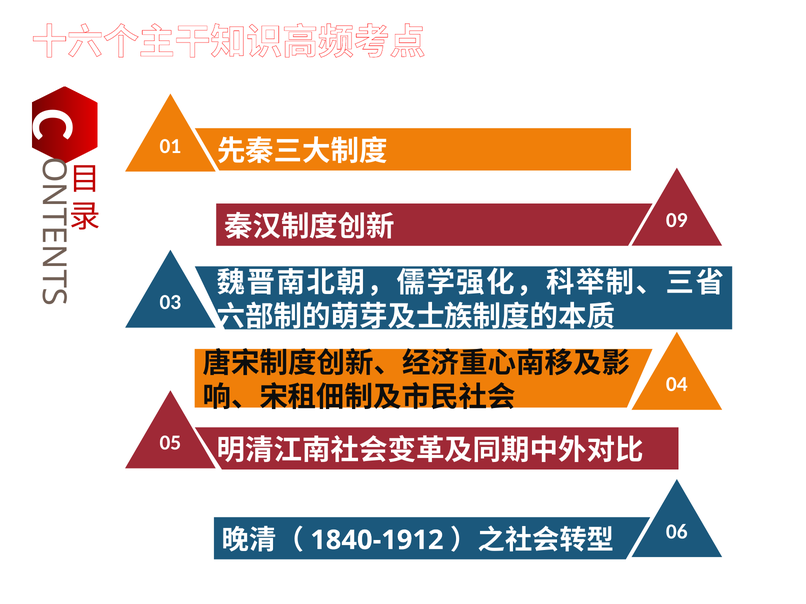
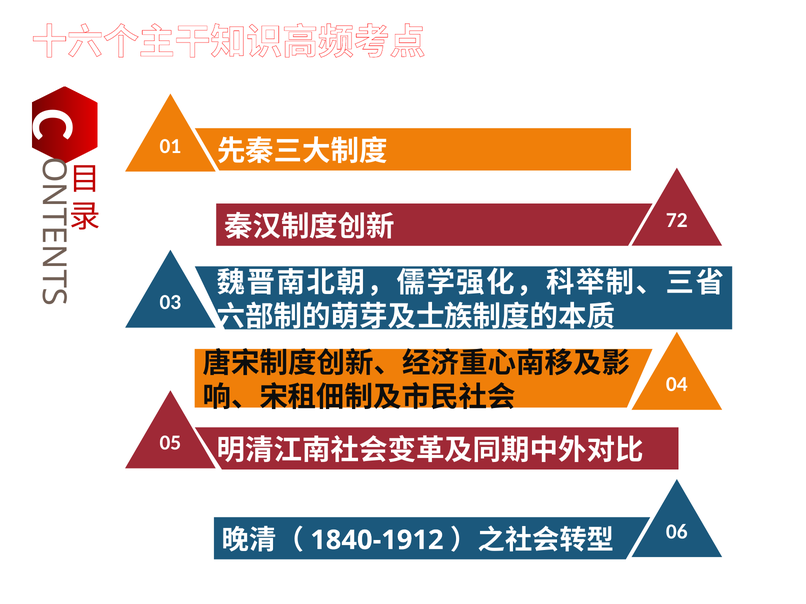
09: 09 -> 72 (677, 220)
